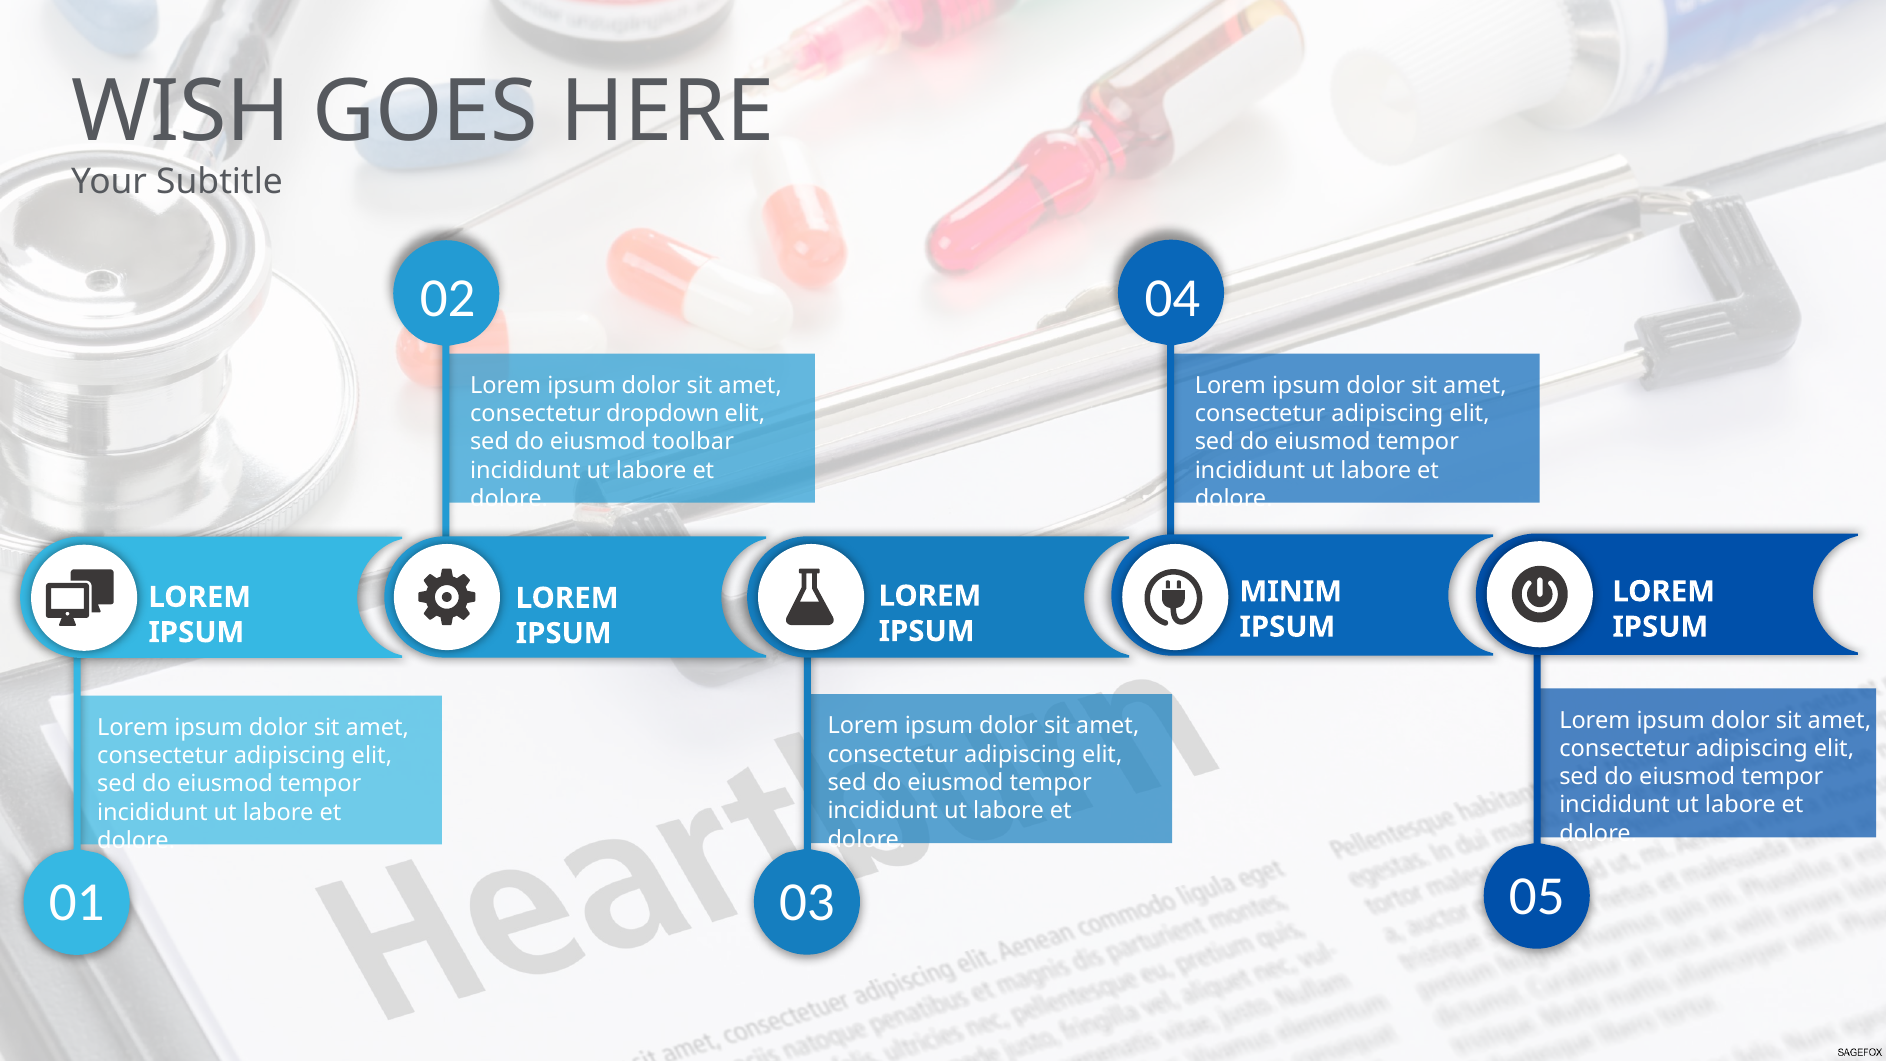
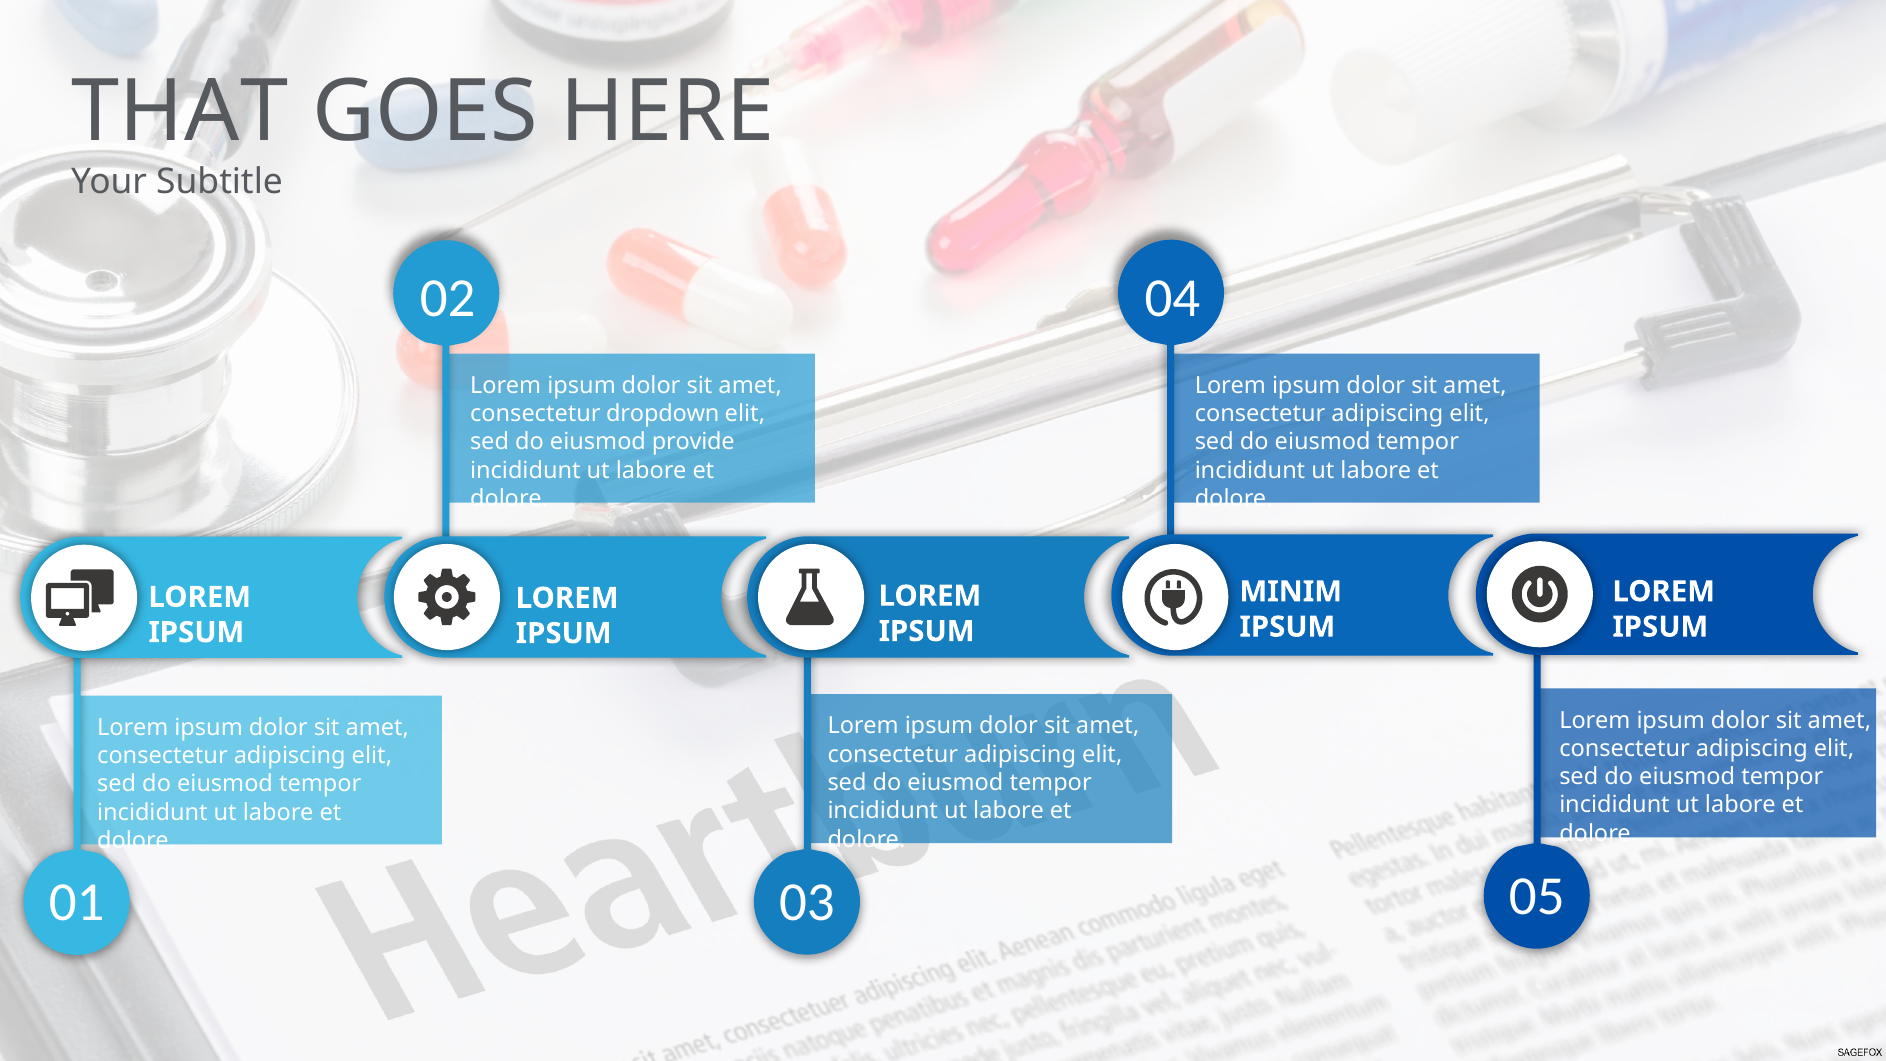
WISH: WISH -> THAT (180, 112)
toolbar: toolbar -> provide (693, 442)
